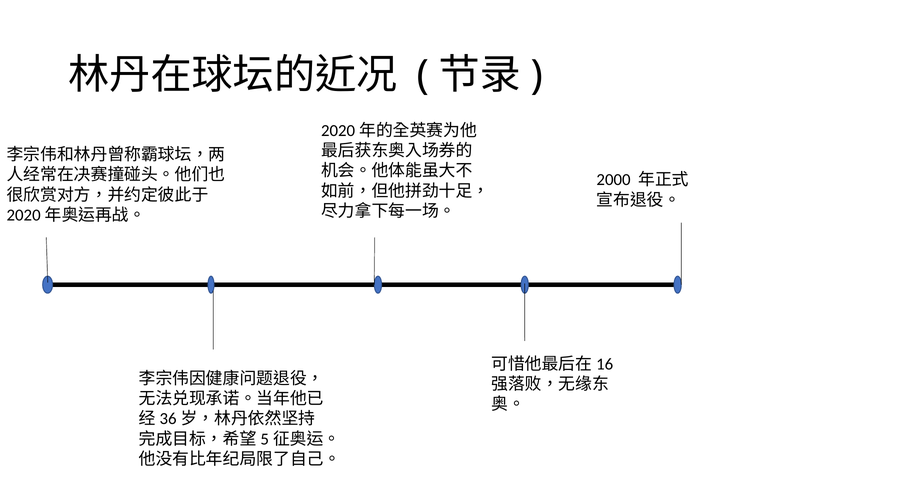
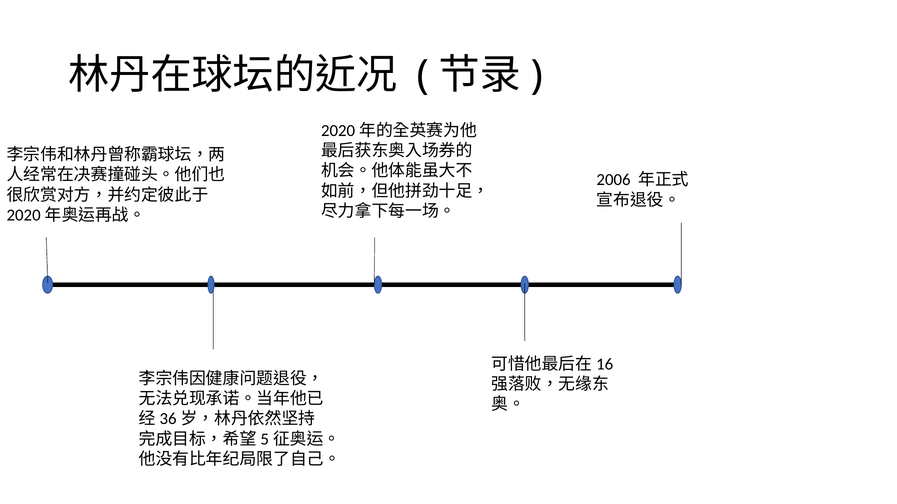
2000: 2000 -> 2006 (614, 180)
